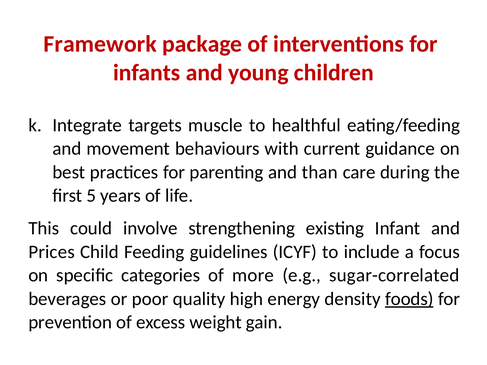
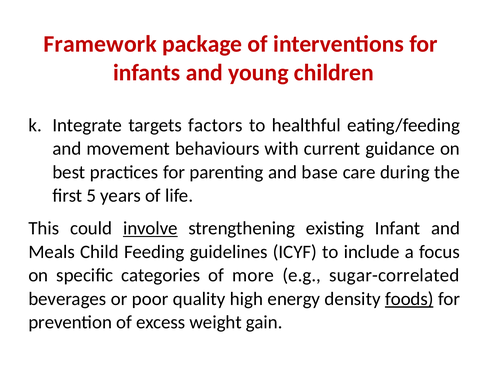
muscle: muscle -> factors (215, 125)
than: than -> base (320, 172)
involve underline: none -> present (150, 229)
Prices: Prices -> Meals (52, 252)
